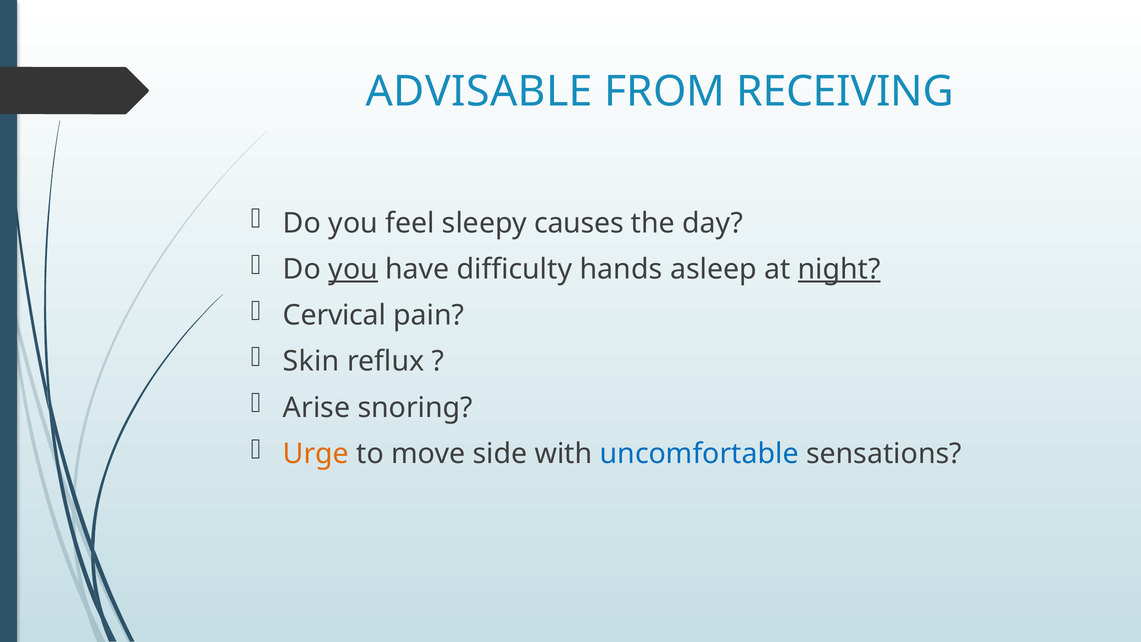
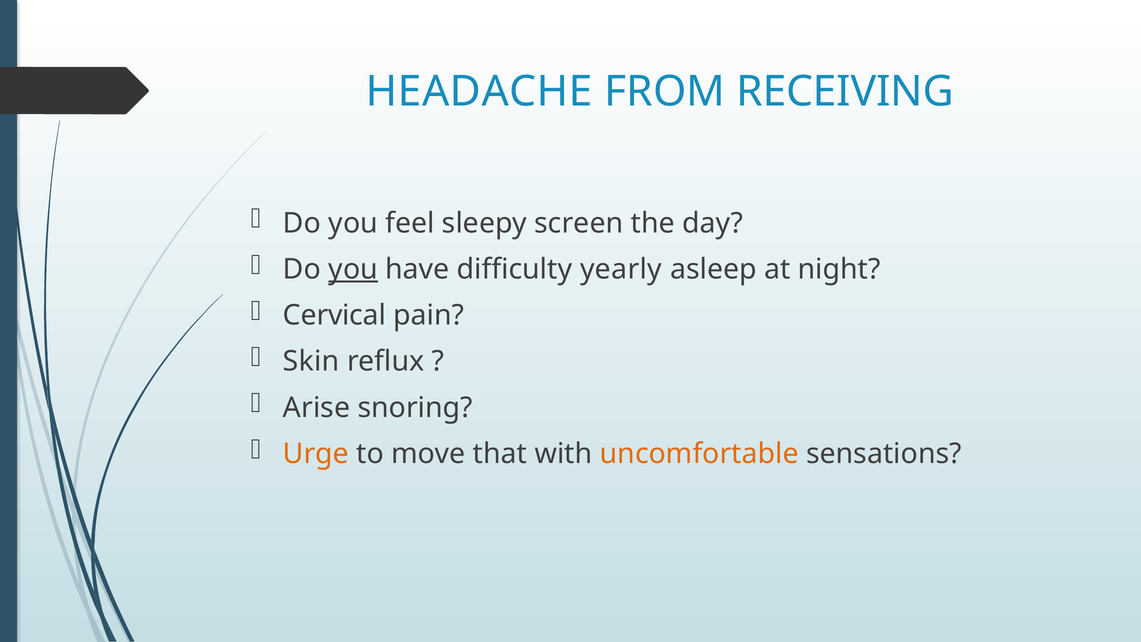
ADVISABLE: ADVISABLE -> HEADACHE (479, 91)
causes: causes -> screen (579, 223)
hands: hands -> yearly (621, 269)
night underline: present -> none (839, 269)
side: side -> that (500, 454)
uncomfortable colour: blue -> orange (699, 454)
